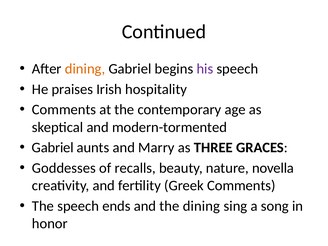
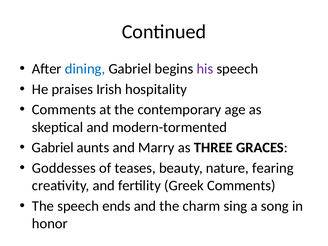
dining colour: orange -> blue (85, 69)
recalls: recalls -> teases (135, 168)
novella: novella -> fearing (273, 168)
the dining: dining -> charm (201, 206)
